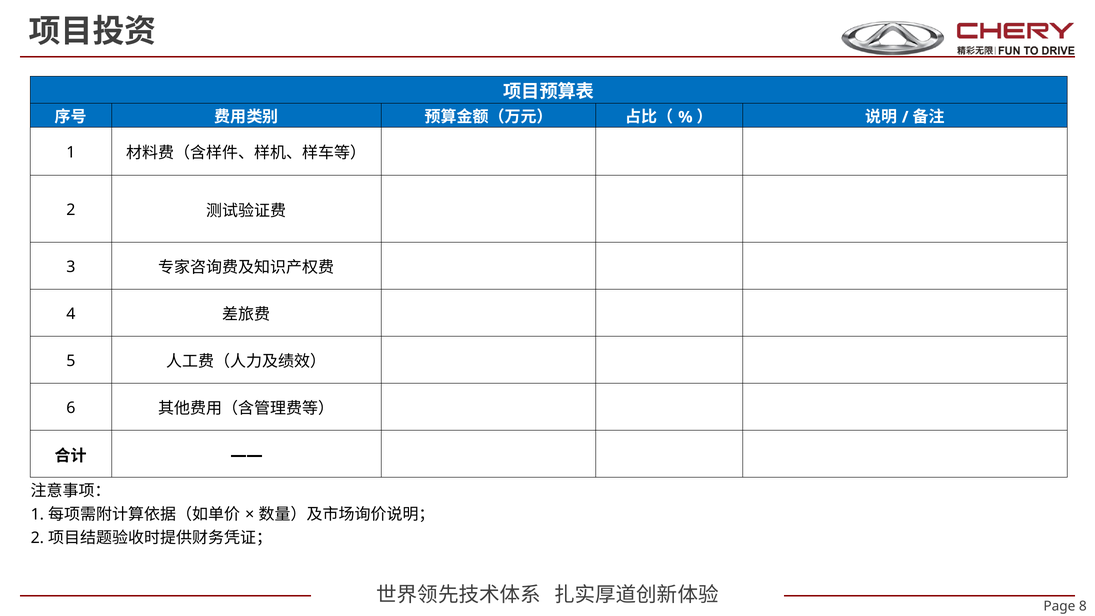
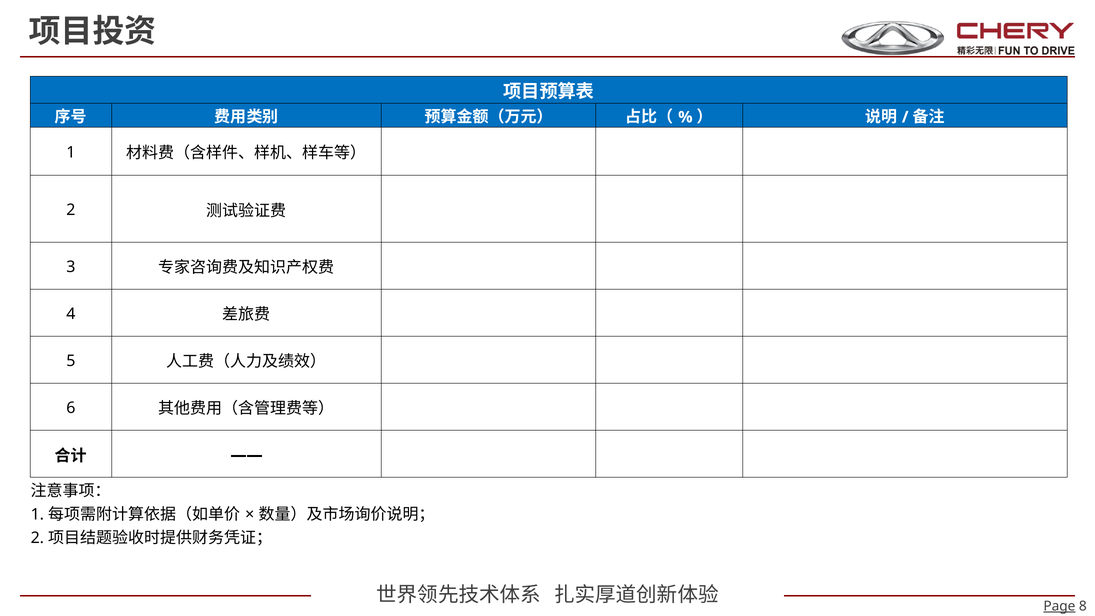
Page underline: none -> present (1059, 606)
